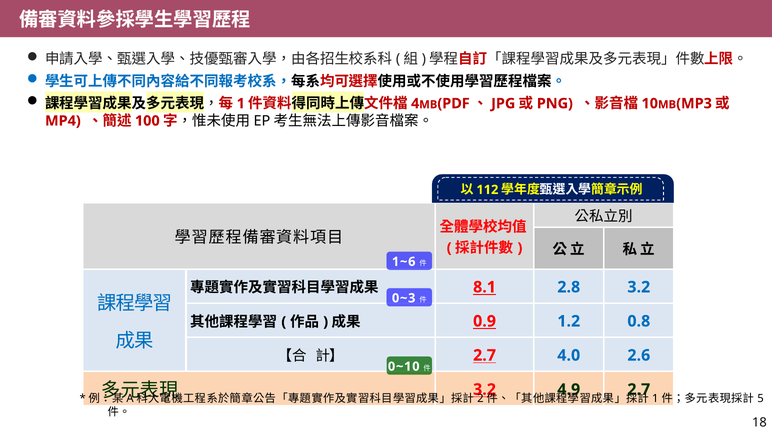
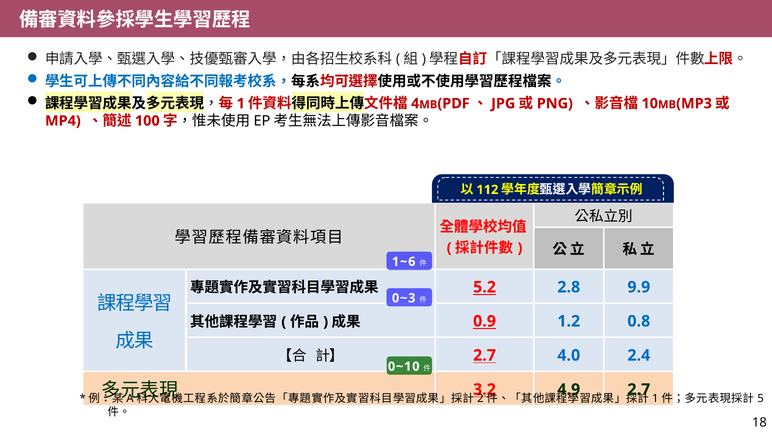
8.1: 8.1 -> 5.2 (485, 287)
2.8 3.2: 3.2 -> 9.9 (639, 287)
2.6: 2.6 -> 2.4 (639, 356)
